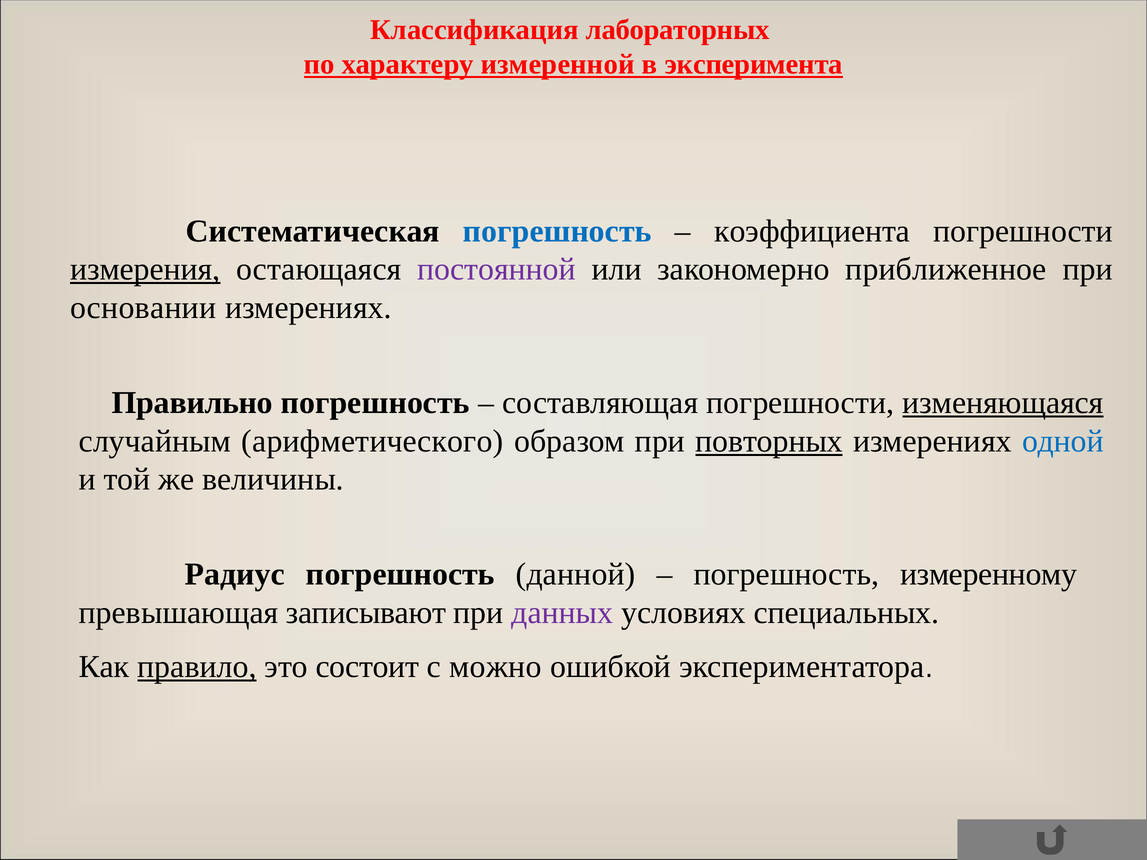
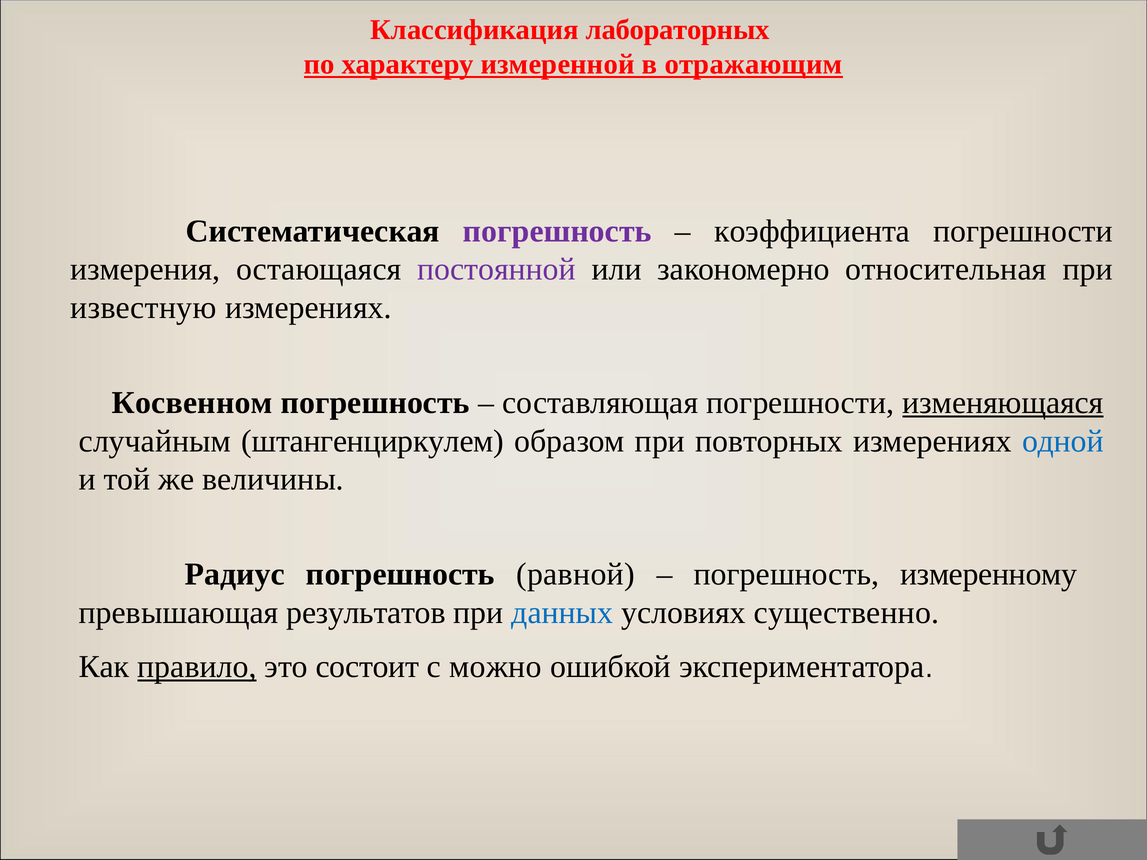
эксперимента: эксперимента -> отражающим (753, 64)
погрешность colour: blue -> purple (557, 231)
измерения underline: present -> none (145, 270)
приближенное: приближенное -> относительная (946, 270)
основании: основании -> известную (143, 308)
Правильно: Правильно -> Косвенном (192, 403)
арифметического: арифметического -> штангенциркулем (373, 441)
повторных underline: present -> none (769, 441)
данной: данной -> равной (576, 575)
записывают: записывают -> результатов (366, 613)
данных colour: purple -> blue (562, 613)
специальных: специальных -> существенно (846, 613)
